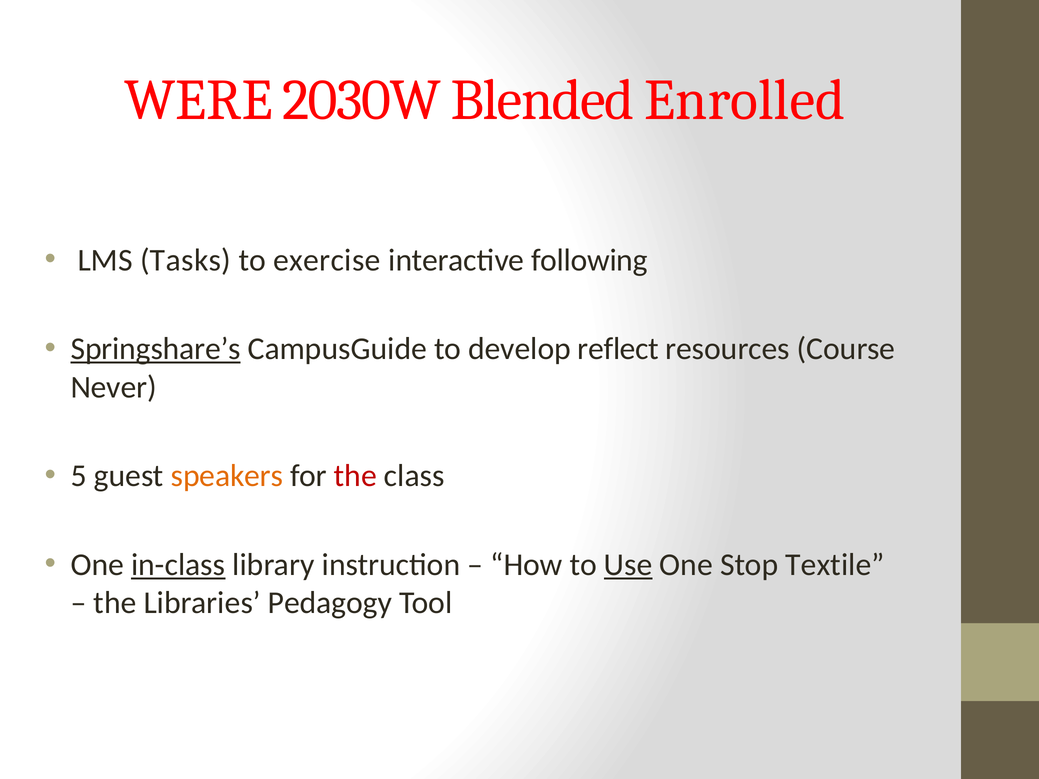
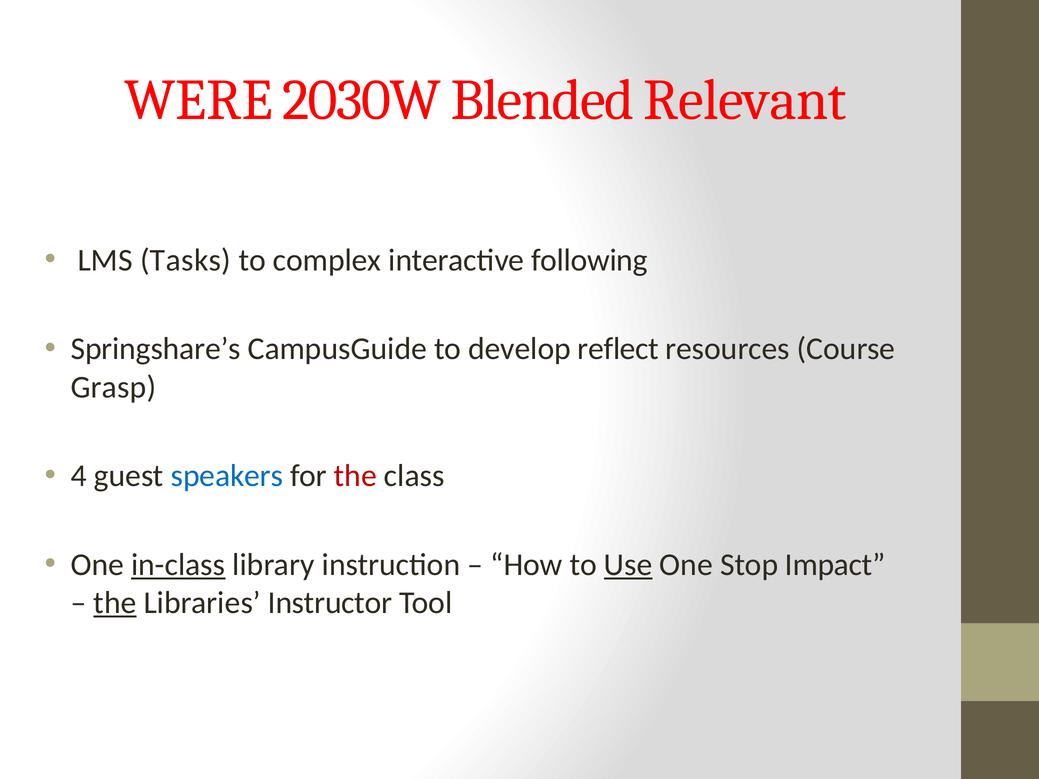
Enrolled: Enrolled -> Relevant (745, 100)
exercise: exercise -> complex (327, 260)
Springshare’s underline: present -> none (156, 349)
Never: Never -> Grasp (113, 387)
5: 5 -> 4 (79, 476)
speakers colour: orange -> blue (227, 476)
Textile: Textile -> Impact (835, 565)
the underline: none -> present (115, 603)
Pedagogy: Pedagogy -> Instructor (330, 603)
